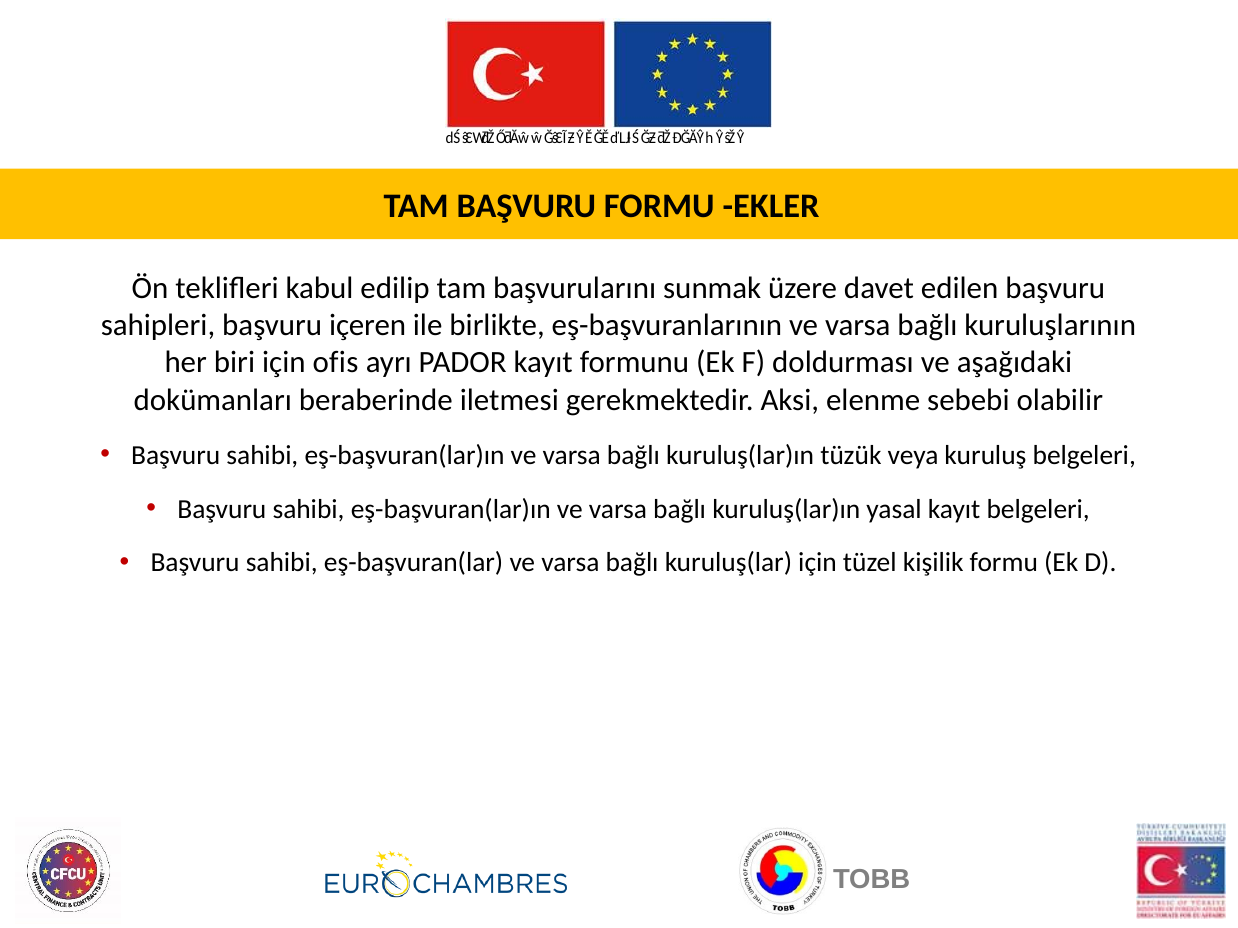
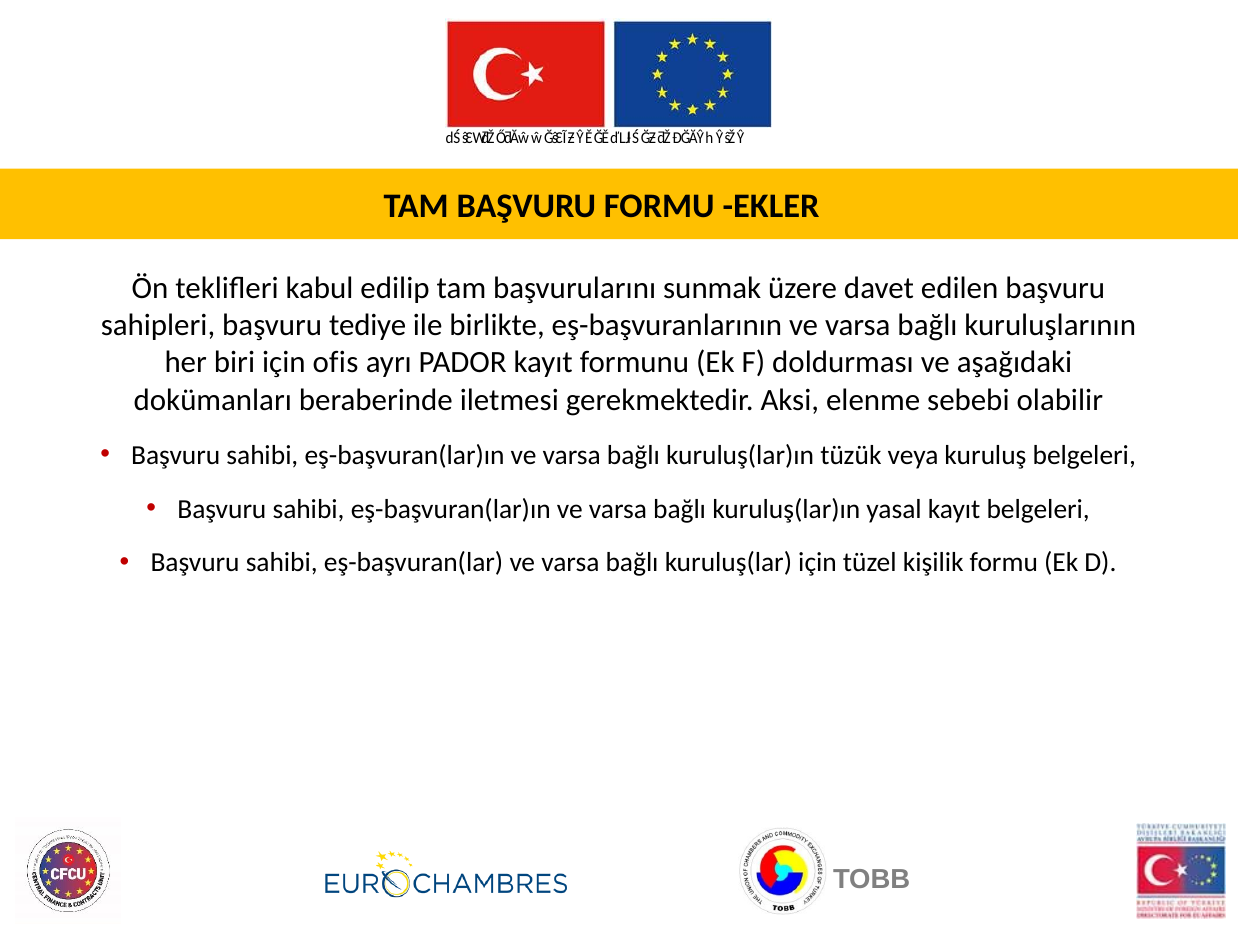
içeren: içeren -> tediye (368, 326)
